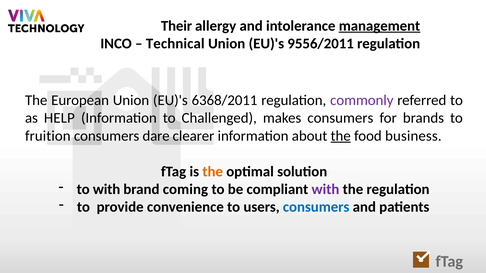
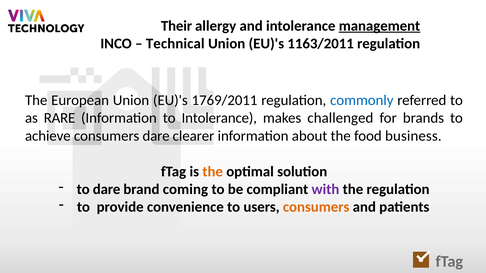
9556/2011: 9556/2011 -> 1163/2011 (321, 44)
6368/2011: 6368/2011 -> 1769/2011 (225, 100)
commonly colour: purple -> blue (362, 100)
HELP: HELP -> RARE (60, 118)
to Challenged: Challenged -> Intolerance (219, 118)
makes consumers: consumers -> challenged (340, 118)
fruition: fruition -> achieve (48, 136)
the underline: present -> none (341, 136)
to with: with -> dare (107, 190)
consumers colour: blue -> orange (316, 207)
